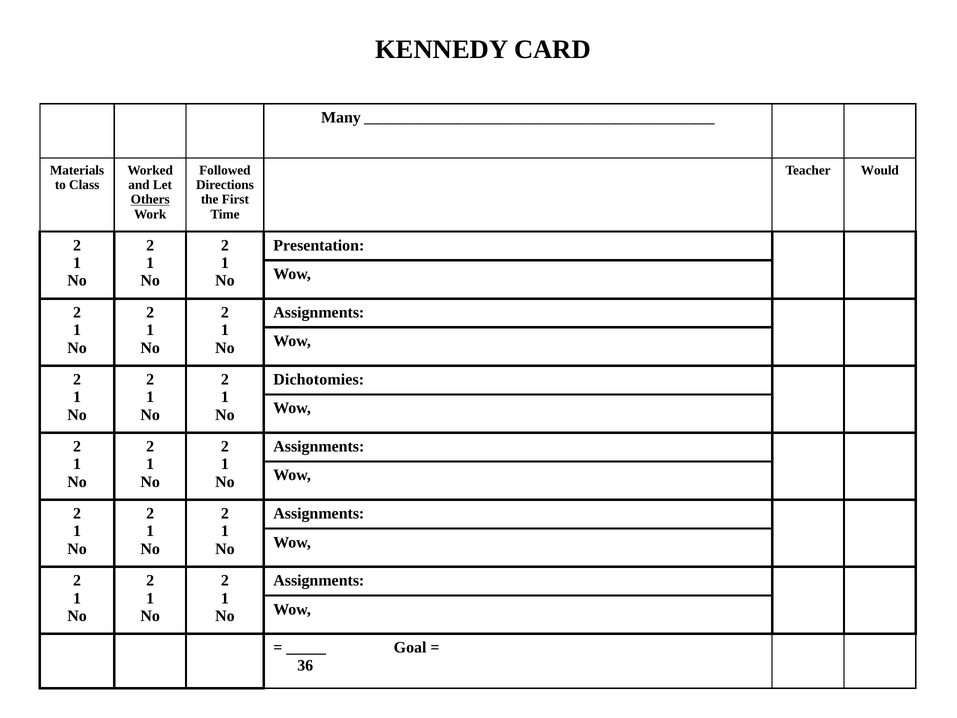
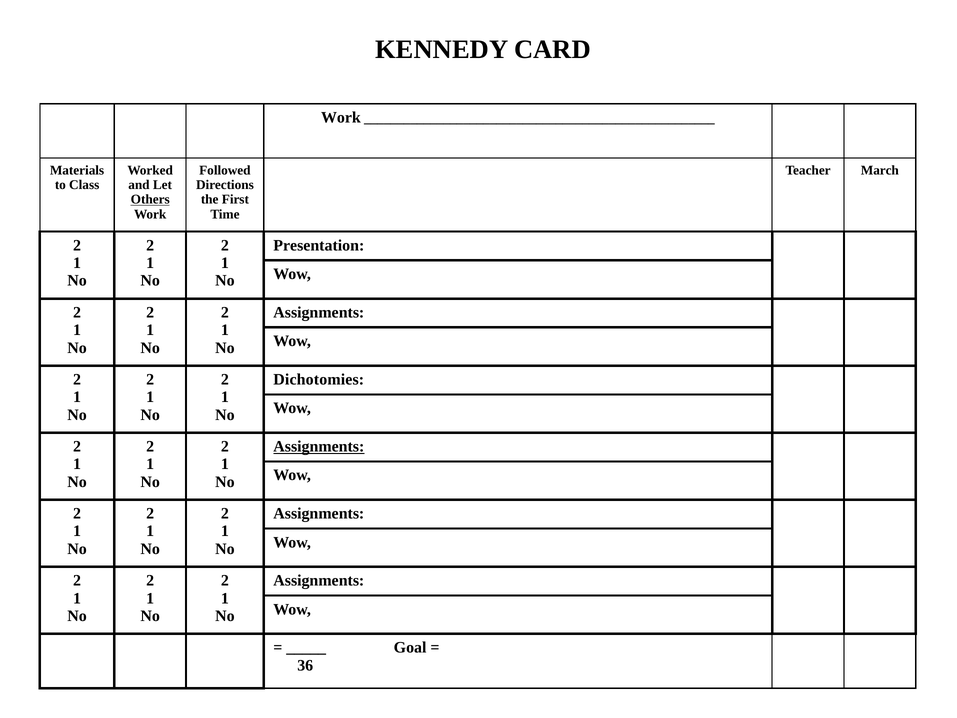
Many: Many -> Work (341, 117)
Would: Would -> March (880, 170)
Assignments underline: none -> present (319, 446)
